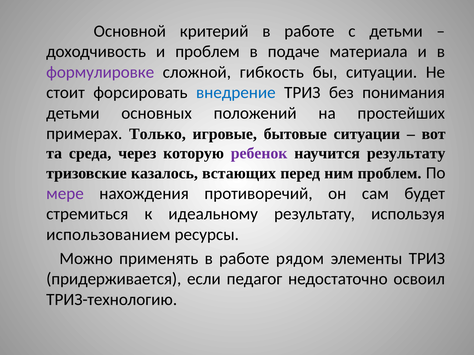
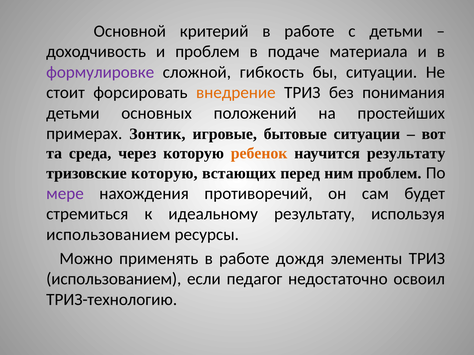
внедрение colour: blue -> orange (236, 93)
Только: Только -> Зонтик (157, 134)
ребенок colour: purple -> orange (259, 153)
тризовские казалось: казалось -> которую (164, 174)
рядом: рядом -> дождя (300, 259)
придерживается: придерживается -> использованием (114, 279)
